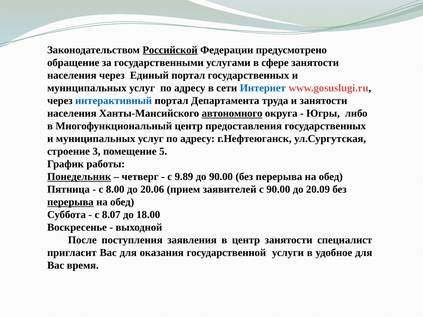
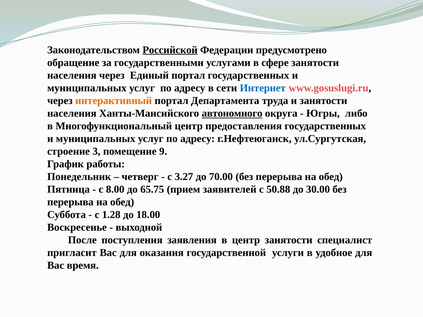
интерактивный colour: blue -> orange (114, 101)
5: 5 -> 9 (163, 151)
Понедельник underline: present -> none (79, 177)
9.89: 9.89 -> 3.27 (184, 177)
до 90.00: 90.00 -> 70.00 (221, 177)
20.06: 20.06 -> 65.75 (152, 190)
с 90.00: 90.00 -> 50.88 (278, 190)
20.09: 20.09 -> 30.00 (318, 190)
перерыва underline: present -> none (70, 202)
8.07: 8.07 -> 1.28 (111, 215)
